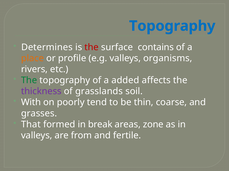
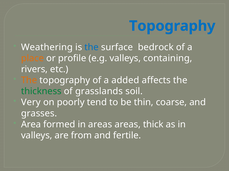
Determines: Determines -> Weathering (47, 47)
the colour: red -> blue (92, 47)
contains: contains -> bedrock (156, 47)
organisms: organisms -> containing (168, 58)
The colour: green -> orange (29, 81)
thickness colour: purple -> green (41, 92)
With: With -> Very (31, 103)
That: That -> Area (31, 125)
in break: break -> areas (100, 125)
zone: zone -> thick (153, 125)
